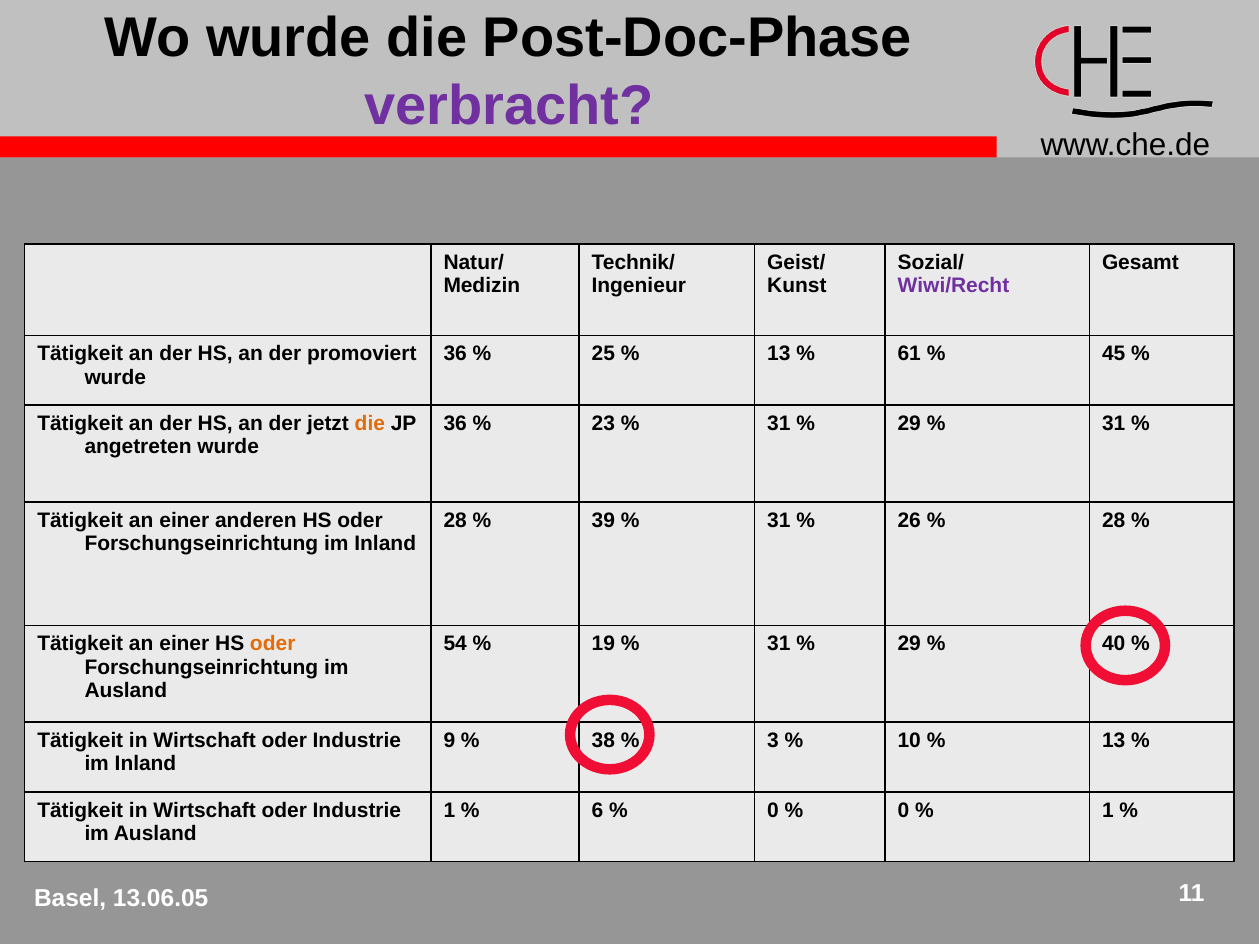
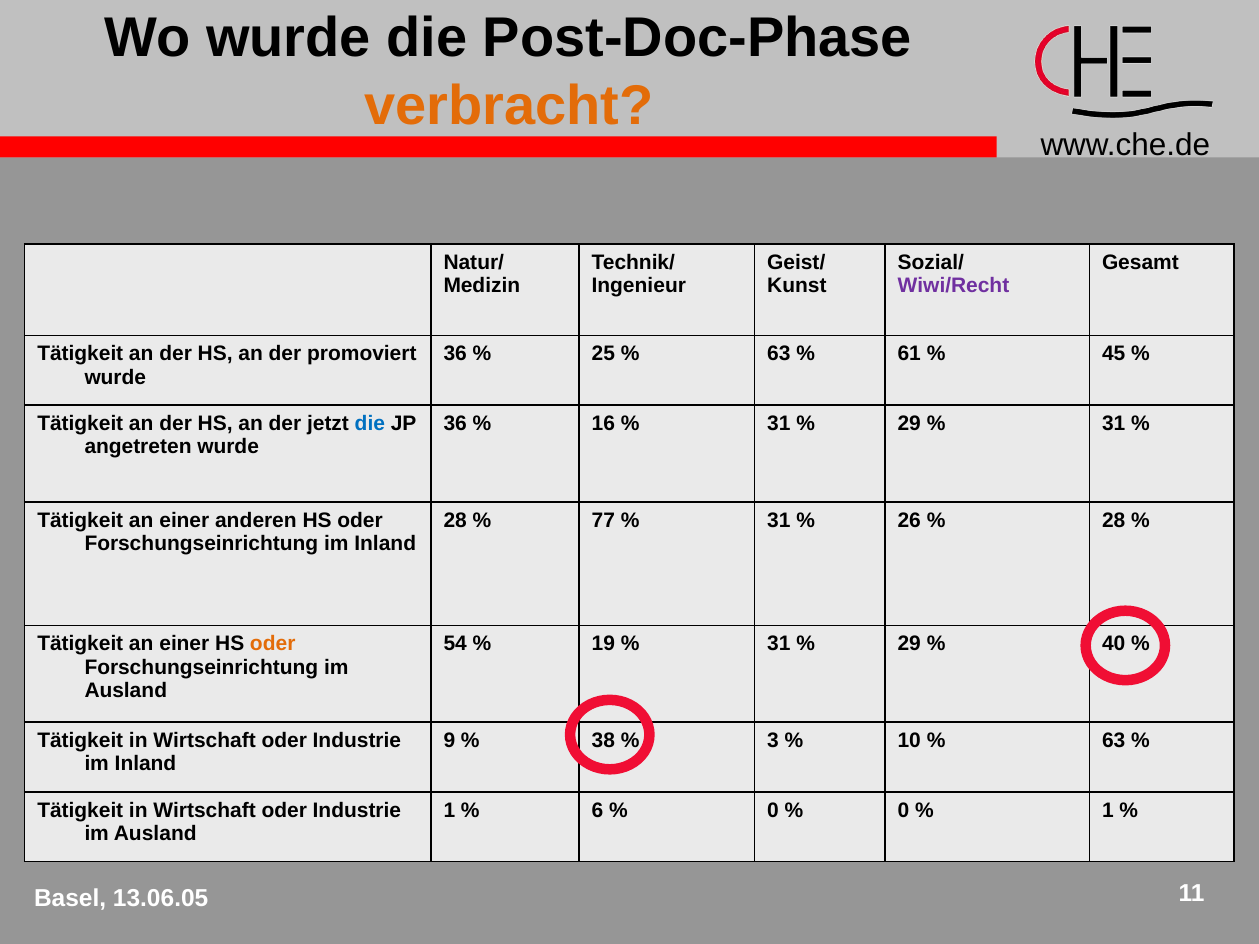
verbracht colour: purple -> orange (509, 106)
13: 13 -> 63 (779, 354)
die colour: orange -> blue (370, 424)
23: 23 -> 16 (603, 424)
39: 39 -> 77 (603, 520)
13: 13 -> 63 (1114, 741)
